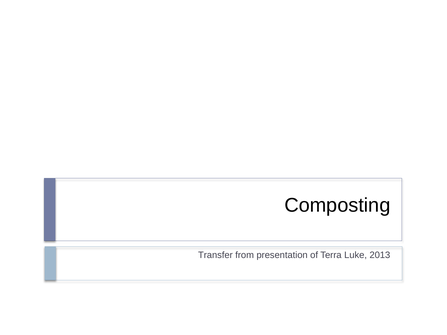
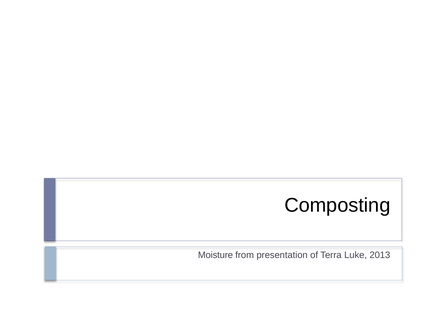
Transfer: Transfer -> Moisture (215, 255)
